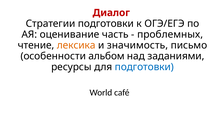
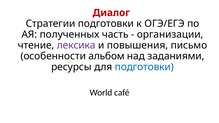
оценивание: оценивание -> полученных (70, 34)
проблемных: проблемных -> организации (170, 34)
лексика colour: orange -> purple (76, 45)
значимость: значимость -> повышения (137, 45)
